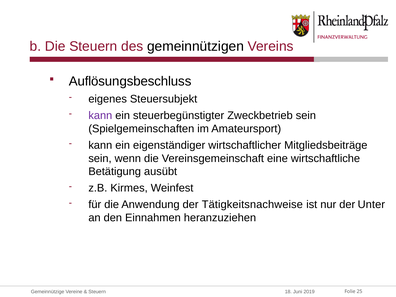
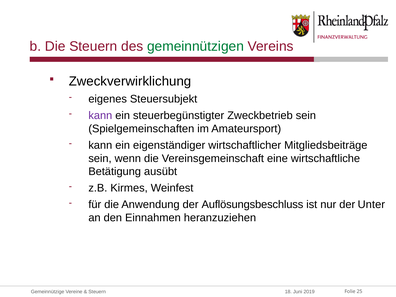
gemeinnützigen colour: black -> green (195, 46)
Auflösungsbeschluss: Auflösungsbeschluss -> Zweckverwirklichung (130, 81)
Tätigkeitsnachweise: Tätigkeitsnachweise -> Auflösungsbeschluss (252, 205)
